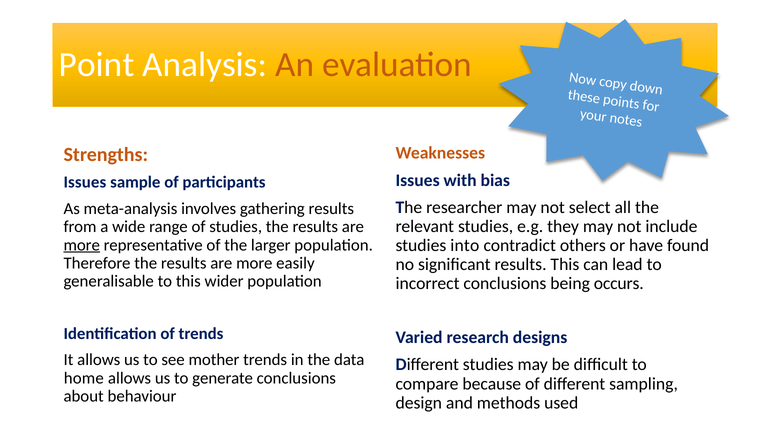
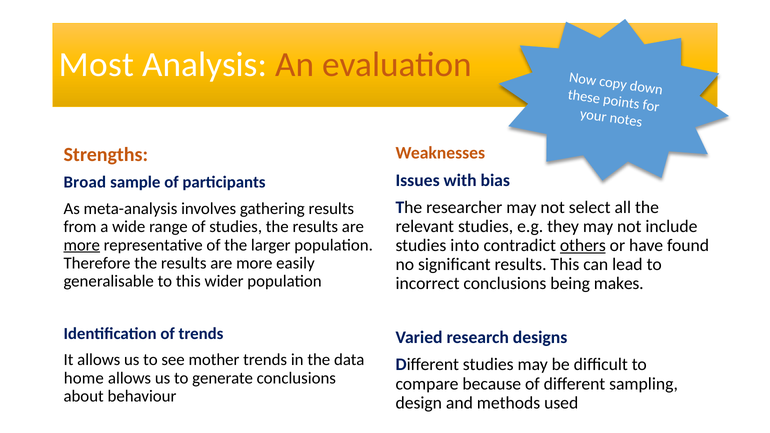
Point: Point -> Most (96, 65)
Issues: Issues -> Broad (85, 182)
others underline: none -> present (583, 245)
occurs: occurs -> makes (619, 284)
